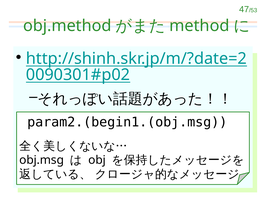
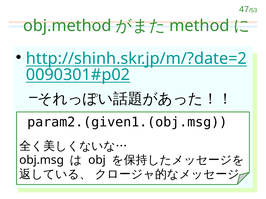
param2.(begin1.(obj.msg: param2.(begin1.(obj.msg -> param2.(given1.(obj.msg (127, 122)
